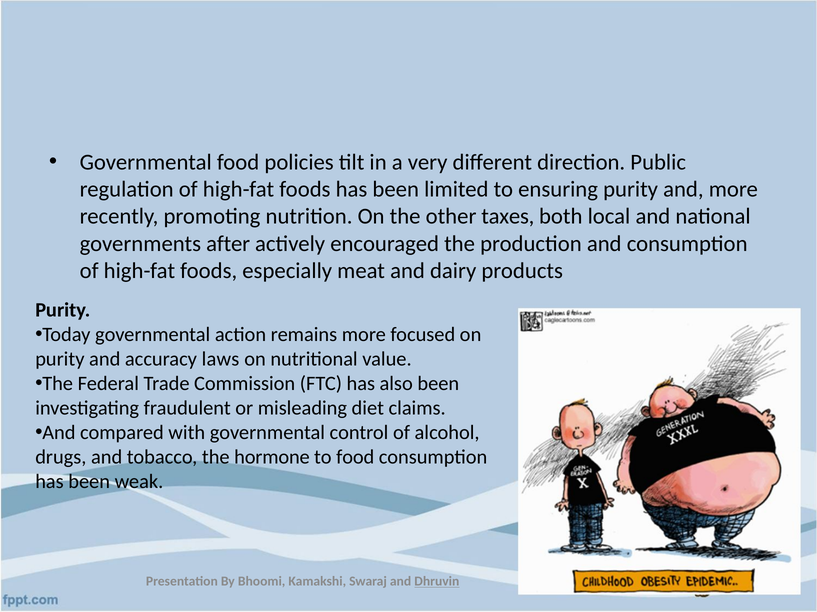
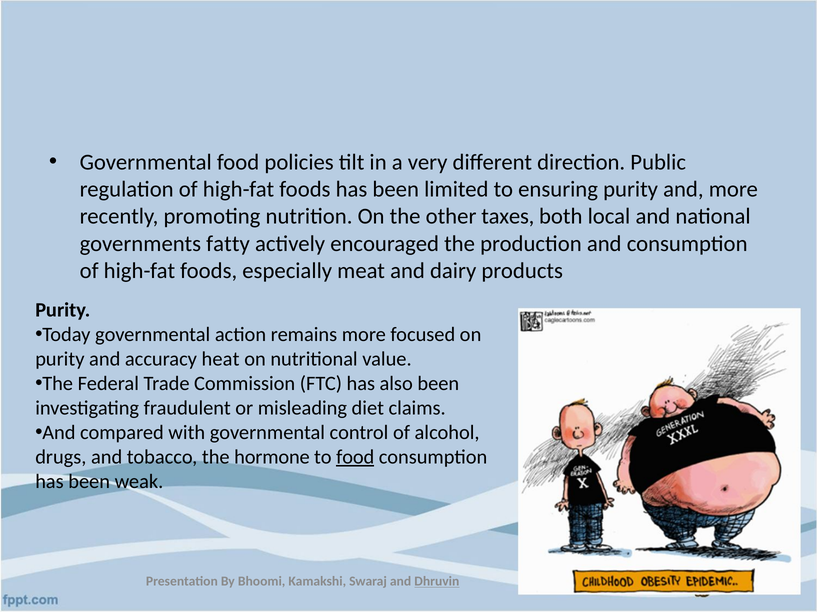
after: after -> fatty (228, 244)
laws: laws -> heat (221, 359)
food underline: none -> present (355, 458)
